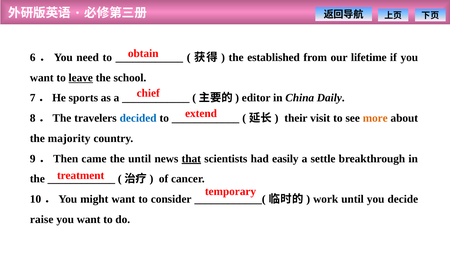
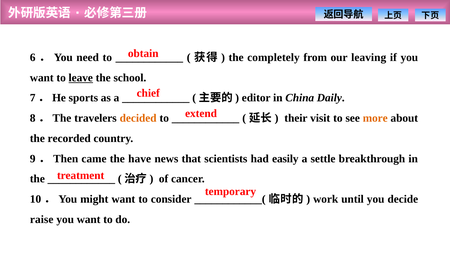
established: established -> completely (273, 57)
lifetime: lifetime -> leaving (369, 57)
decided colour: blue -> orange (138, 118)
majority: majority -> recorded (69, 138)
the until: until -> have (140, 159)
that underline: present -> none (191, 159)
